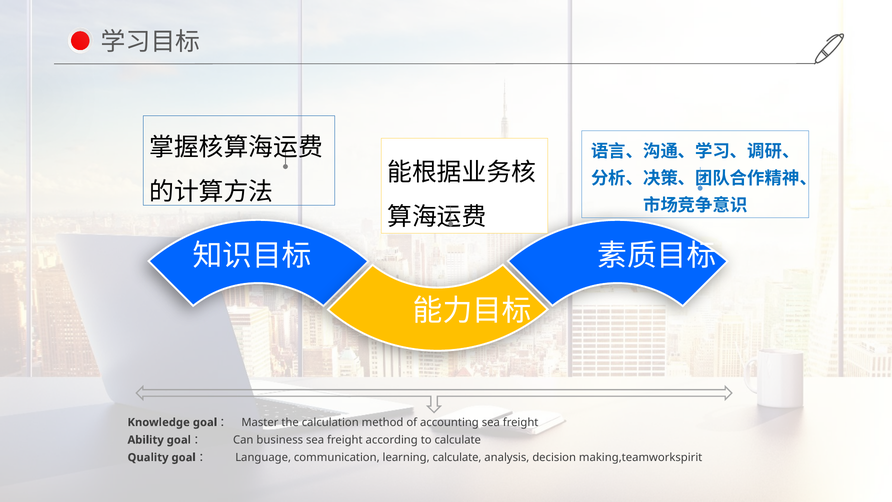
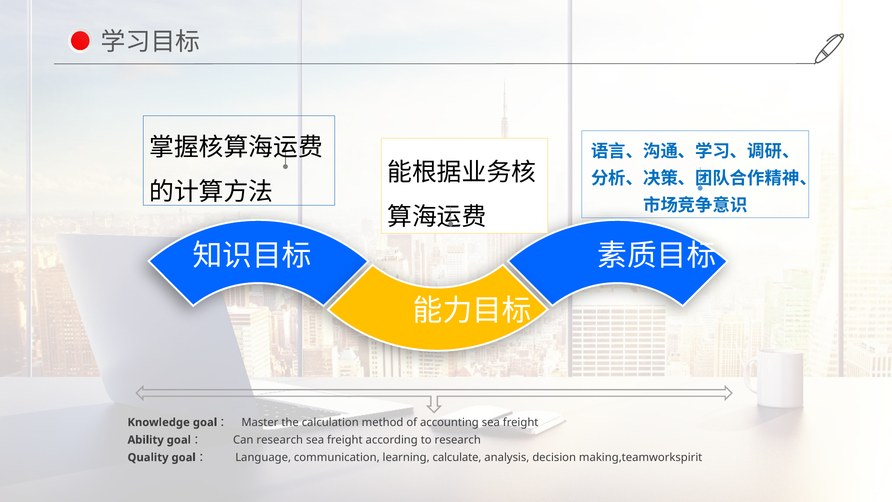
Can business: business -> research (280, 440)
to calculate: calculate -> research (458, 440)
